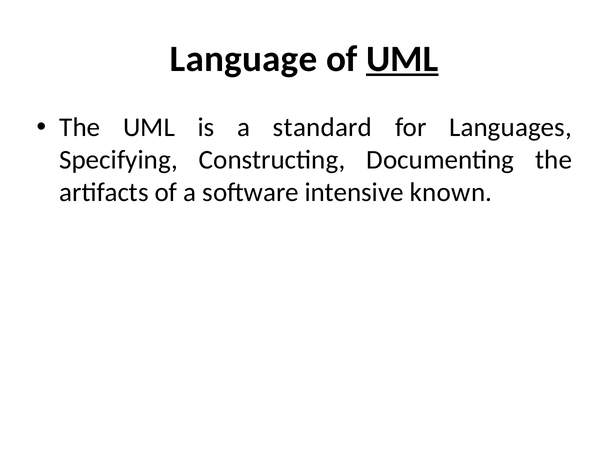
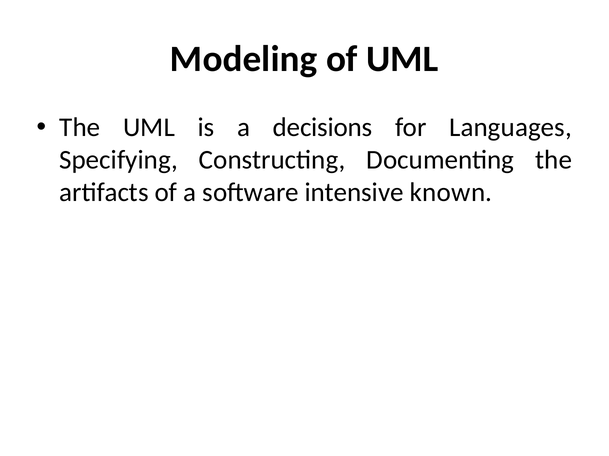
Language: Language -> Modeling (244, 59)
UML underline: present -> none (402, 59)
standard: standard -> decisions (323, 128)
